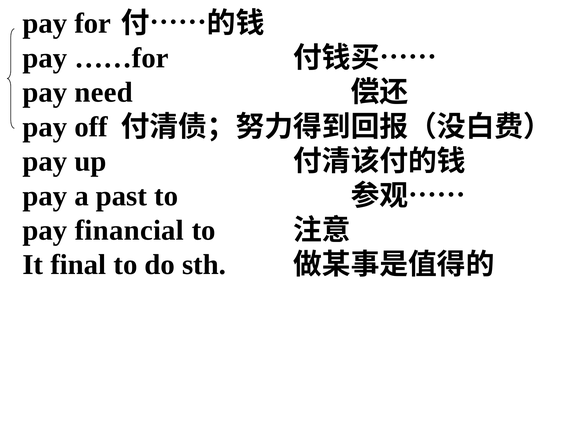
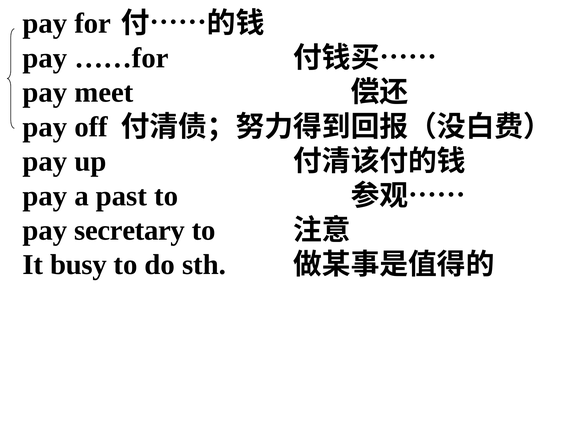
need: need -> meet (104, 92)
financial: financial -> secretary (130, 230)
final: final -> busy (78, 265)
